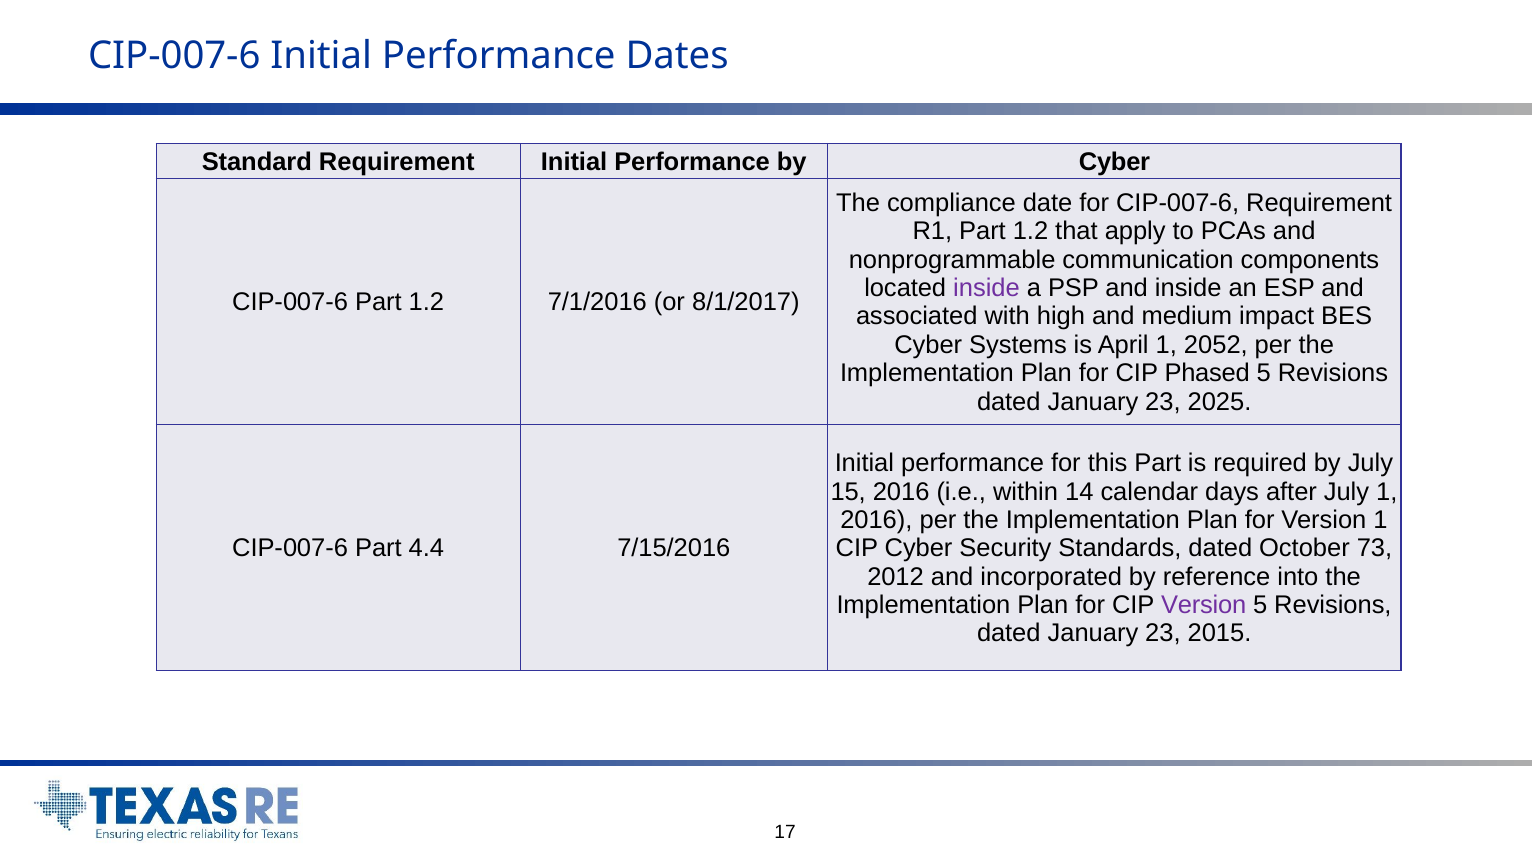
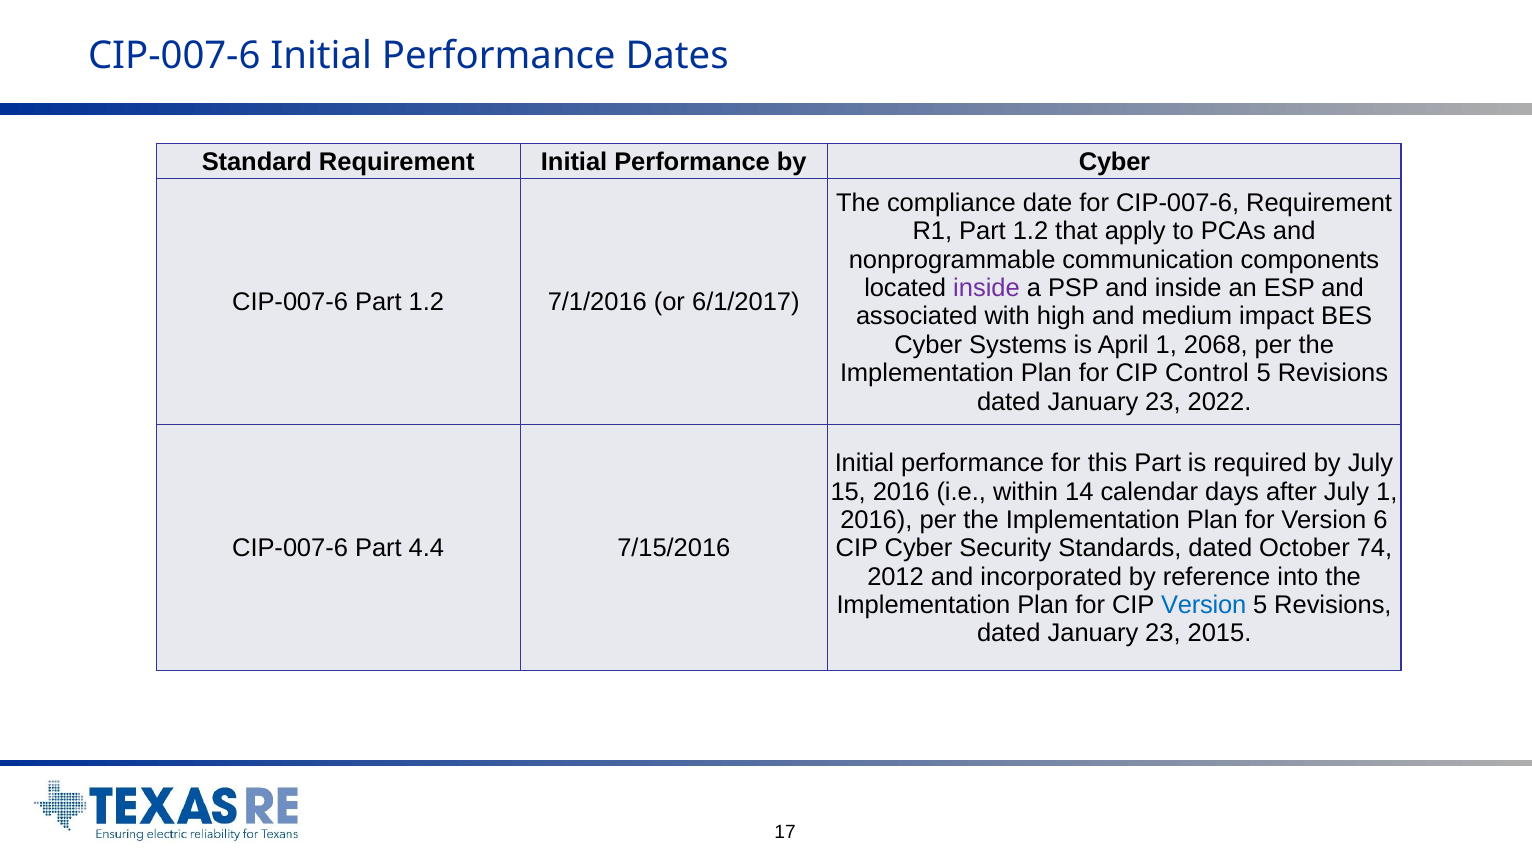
8/1/2017: 8/1/2017 -> 6/1/2017 (746, 302)
2052: 2052 -> 2068 (1216, 345)
Phased: Phased -> Control (1207, 373)
2025: 2025 -> 2022 (1219, 402)
Version 1: 1 -> 6 (1381, 520)
73: 73 -> 74 (1374, 548)
Version colour: purple -> blue (1204, 605)
